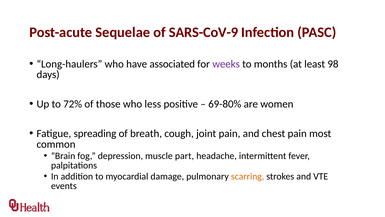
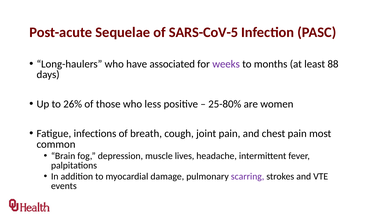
SARS-CoV-9: SARS-CoV-9 -> SARS-CoV-5 (204, 32)
98: 98 -> 88 (333, 64)
72%: 72% -> 26% (73, 104)
69-80%: 69-80% -> 25-80% (225, 104)
spreading: spreading -> infections (95, 133)
part: part -> lives (185, 156)
scarring colour: orange -> purple (248, 176)
